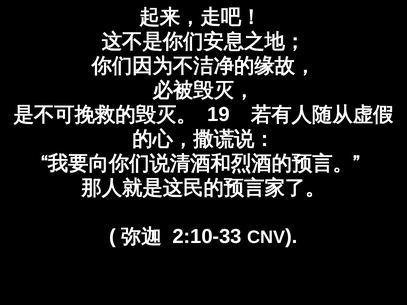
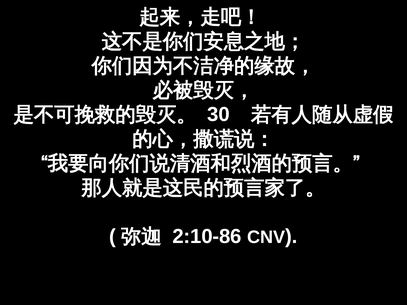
19: 19 -> 30 (218, 115)
2:10-33: 2:10-33 -> 2:10-86 (207, 237)
